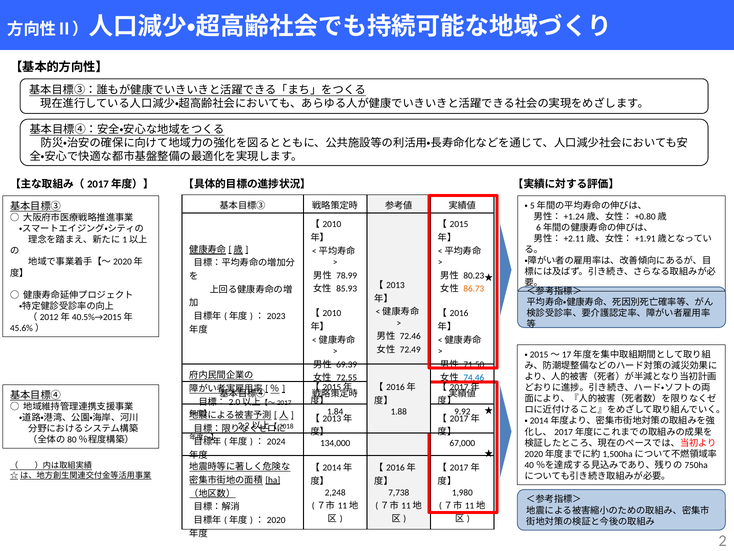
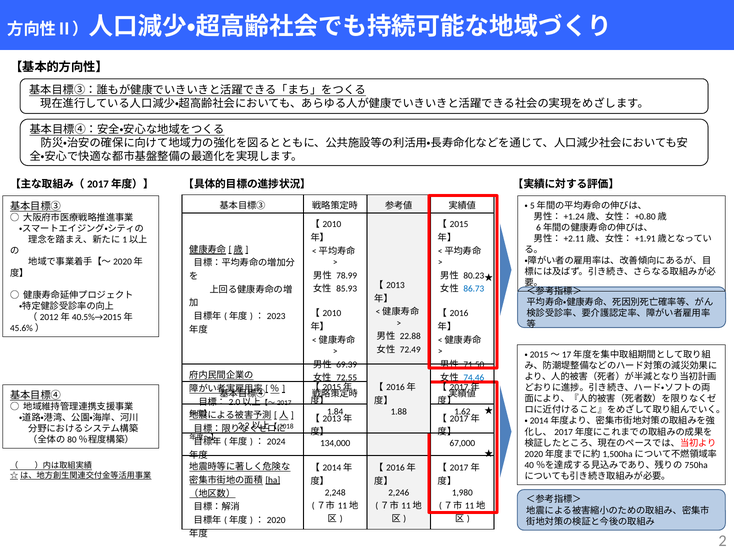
86.73 colour: orange -> blue (474, 289)
72.46: 72.46 -> 22.88 (410, 336)
9.92: 9.92 -> 1.62 (462, 412)
7,738: 7,738 -> 2,246 (399, 492)
